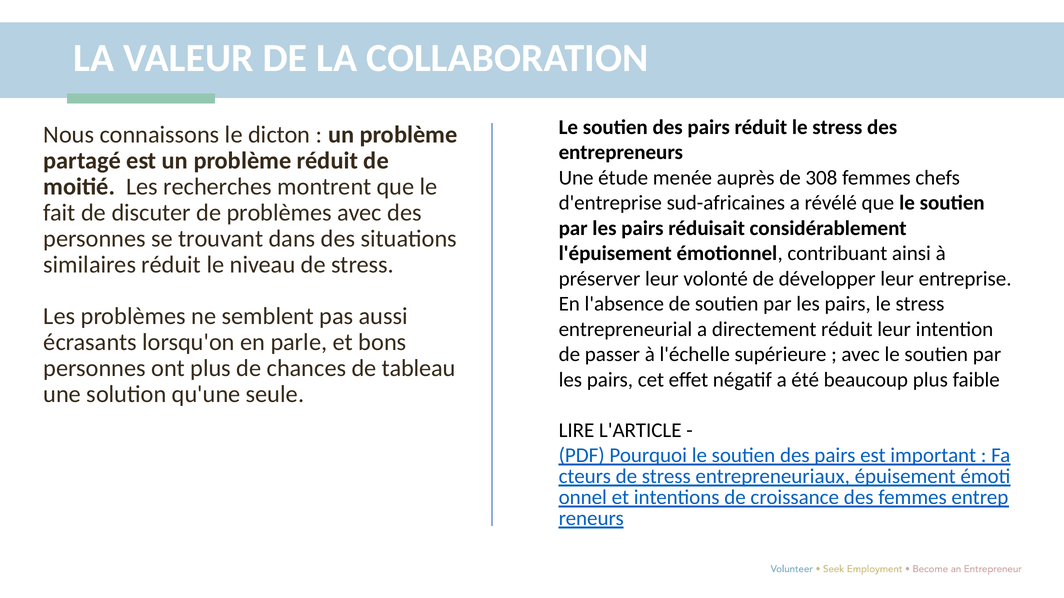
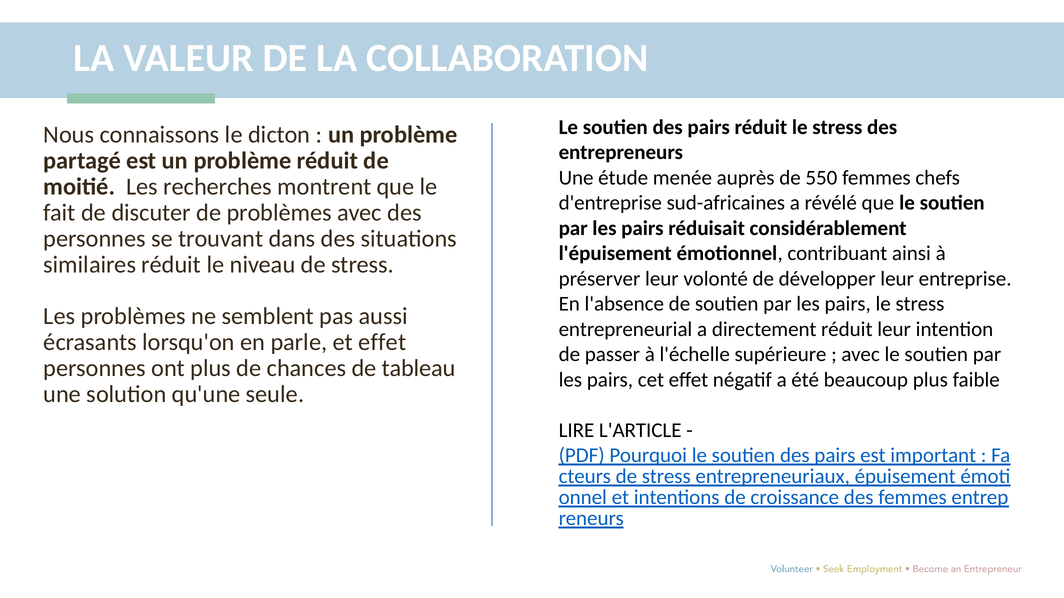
308: 308 -> 550 (821, 178)
et bons: bons -> effet (382, 343)
